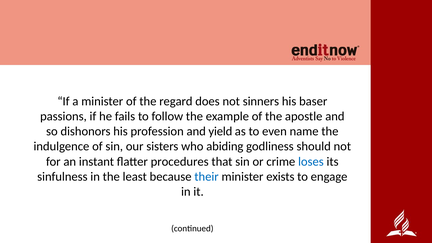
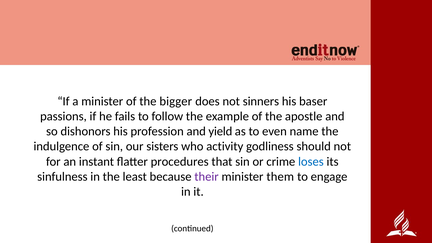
regard: regard -> bigger (176, 101)
abiding: abiding -> activity (225, 146)
their colour: blue -> purple (207, 177)
exists: exists -> them (280, 177)
